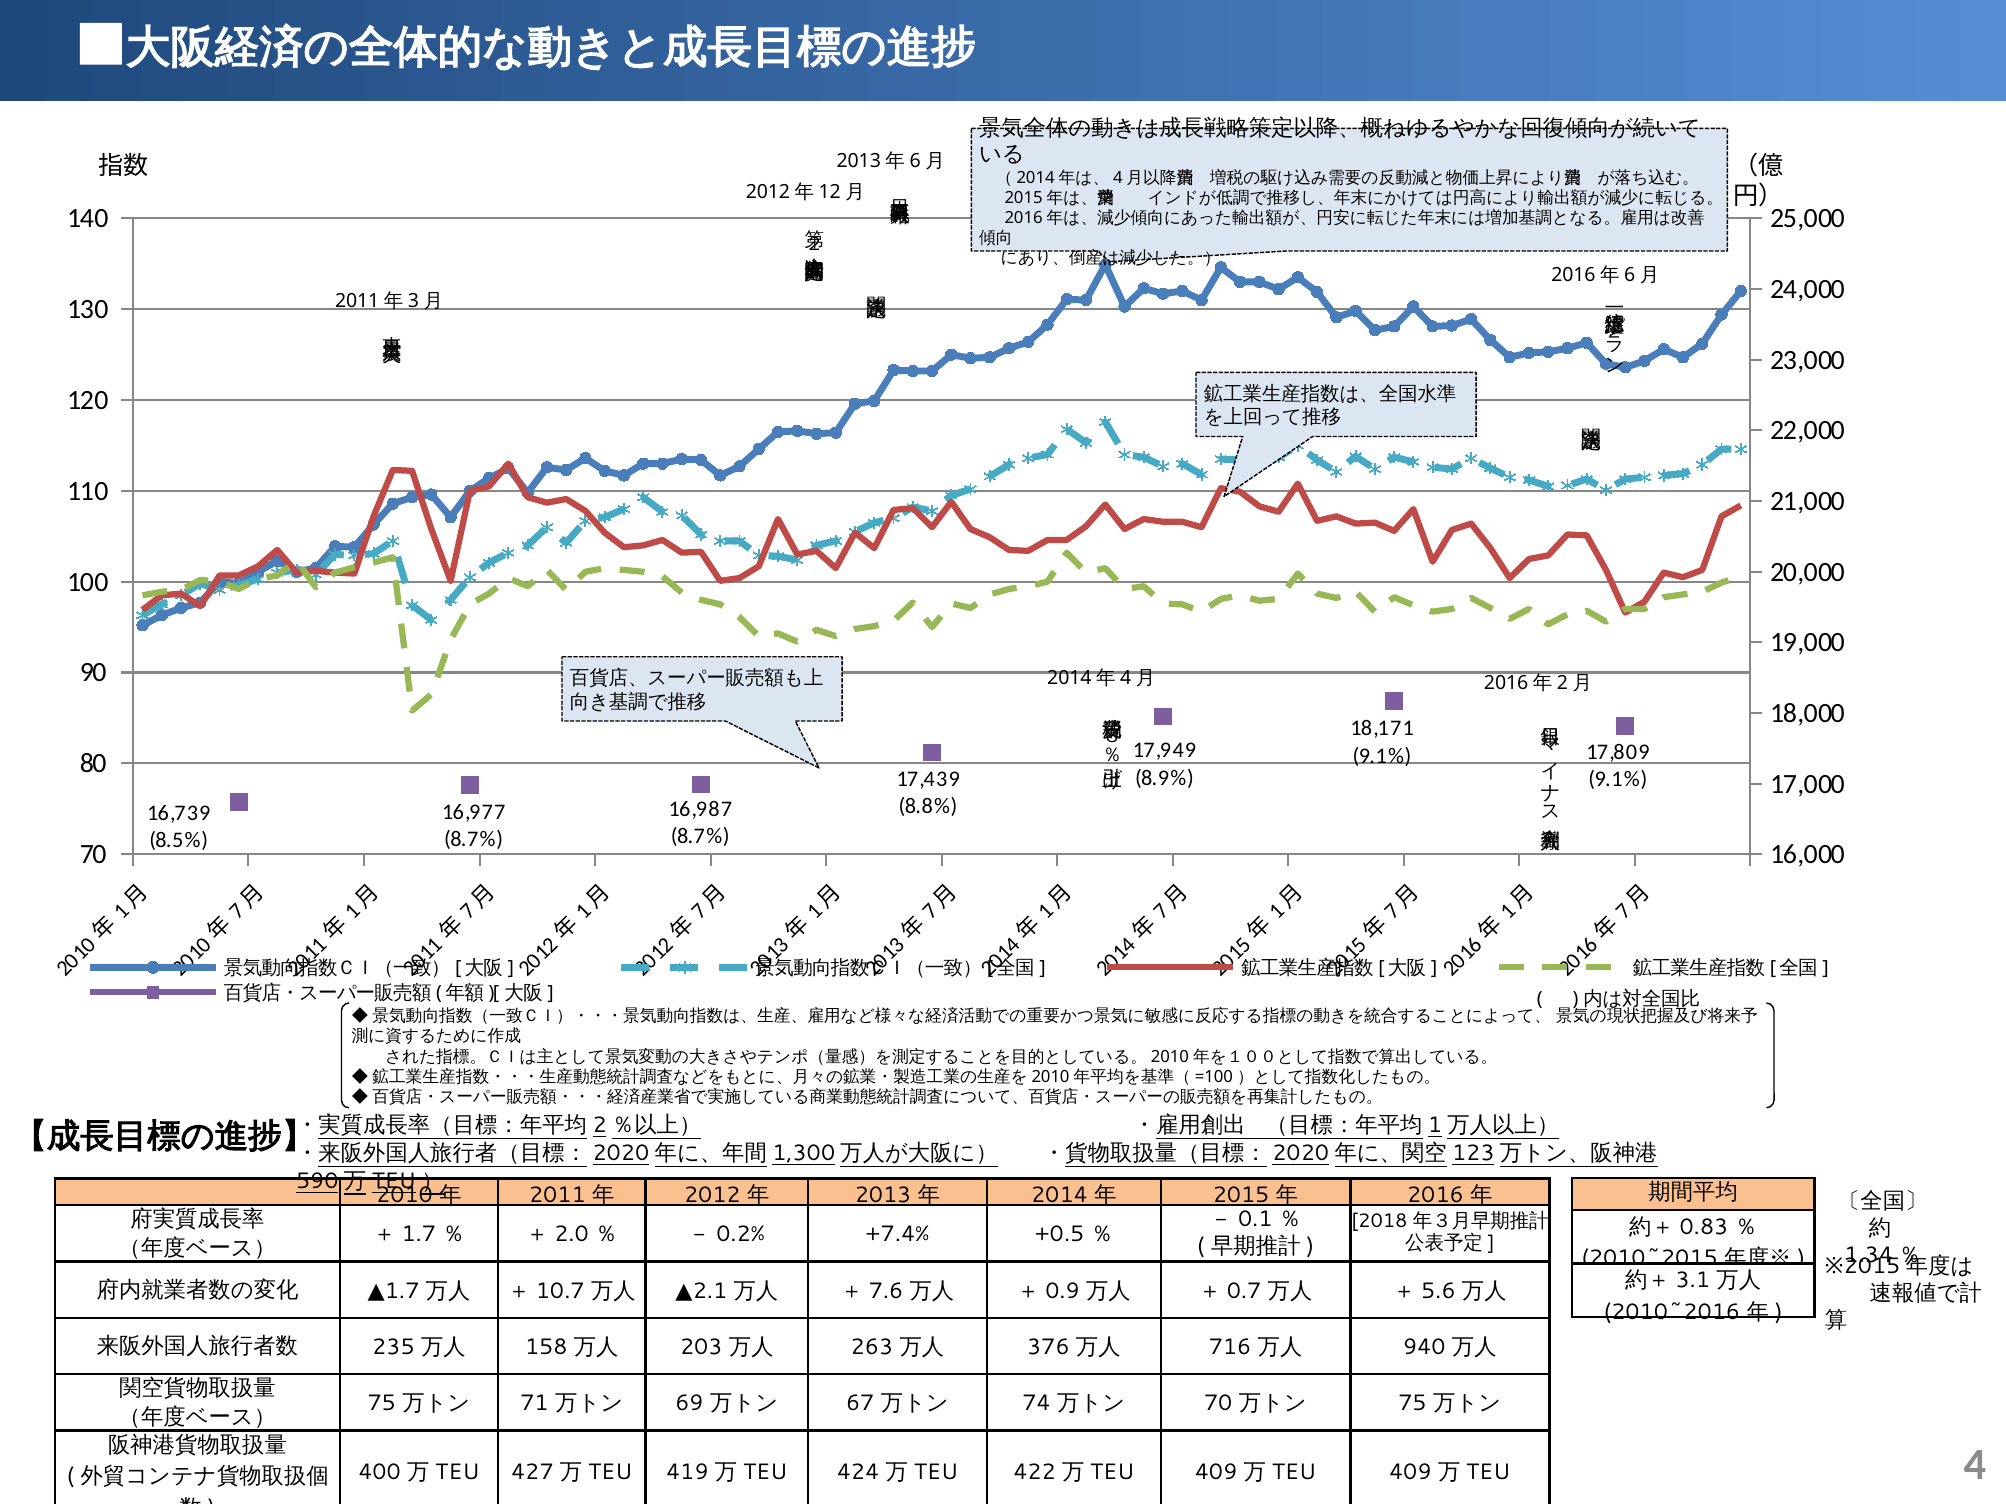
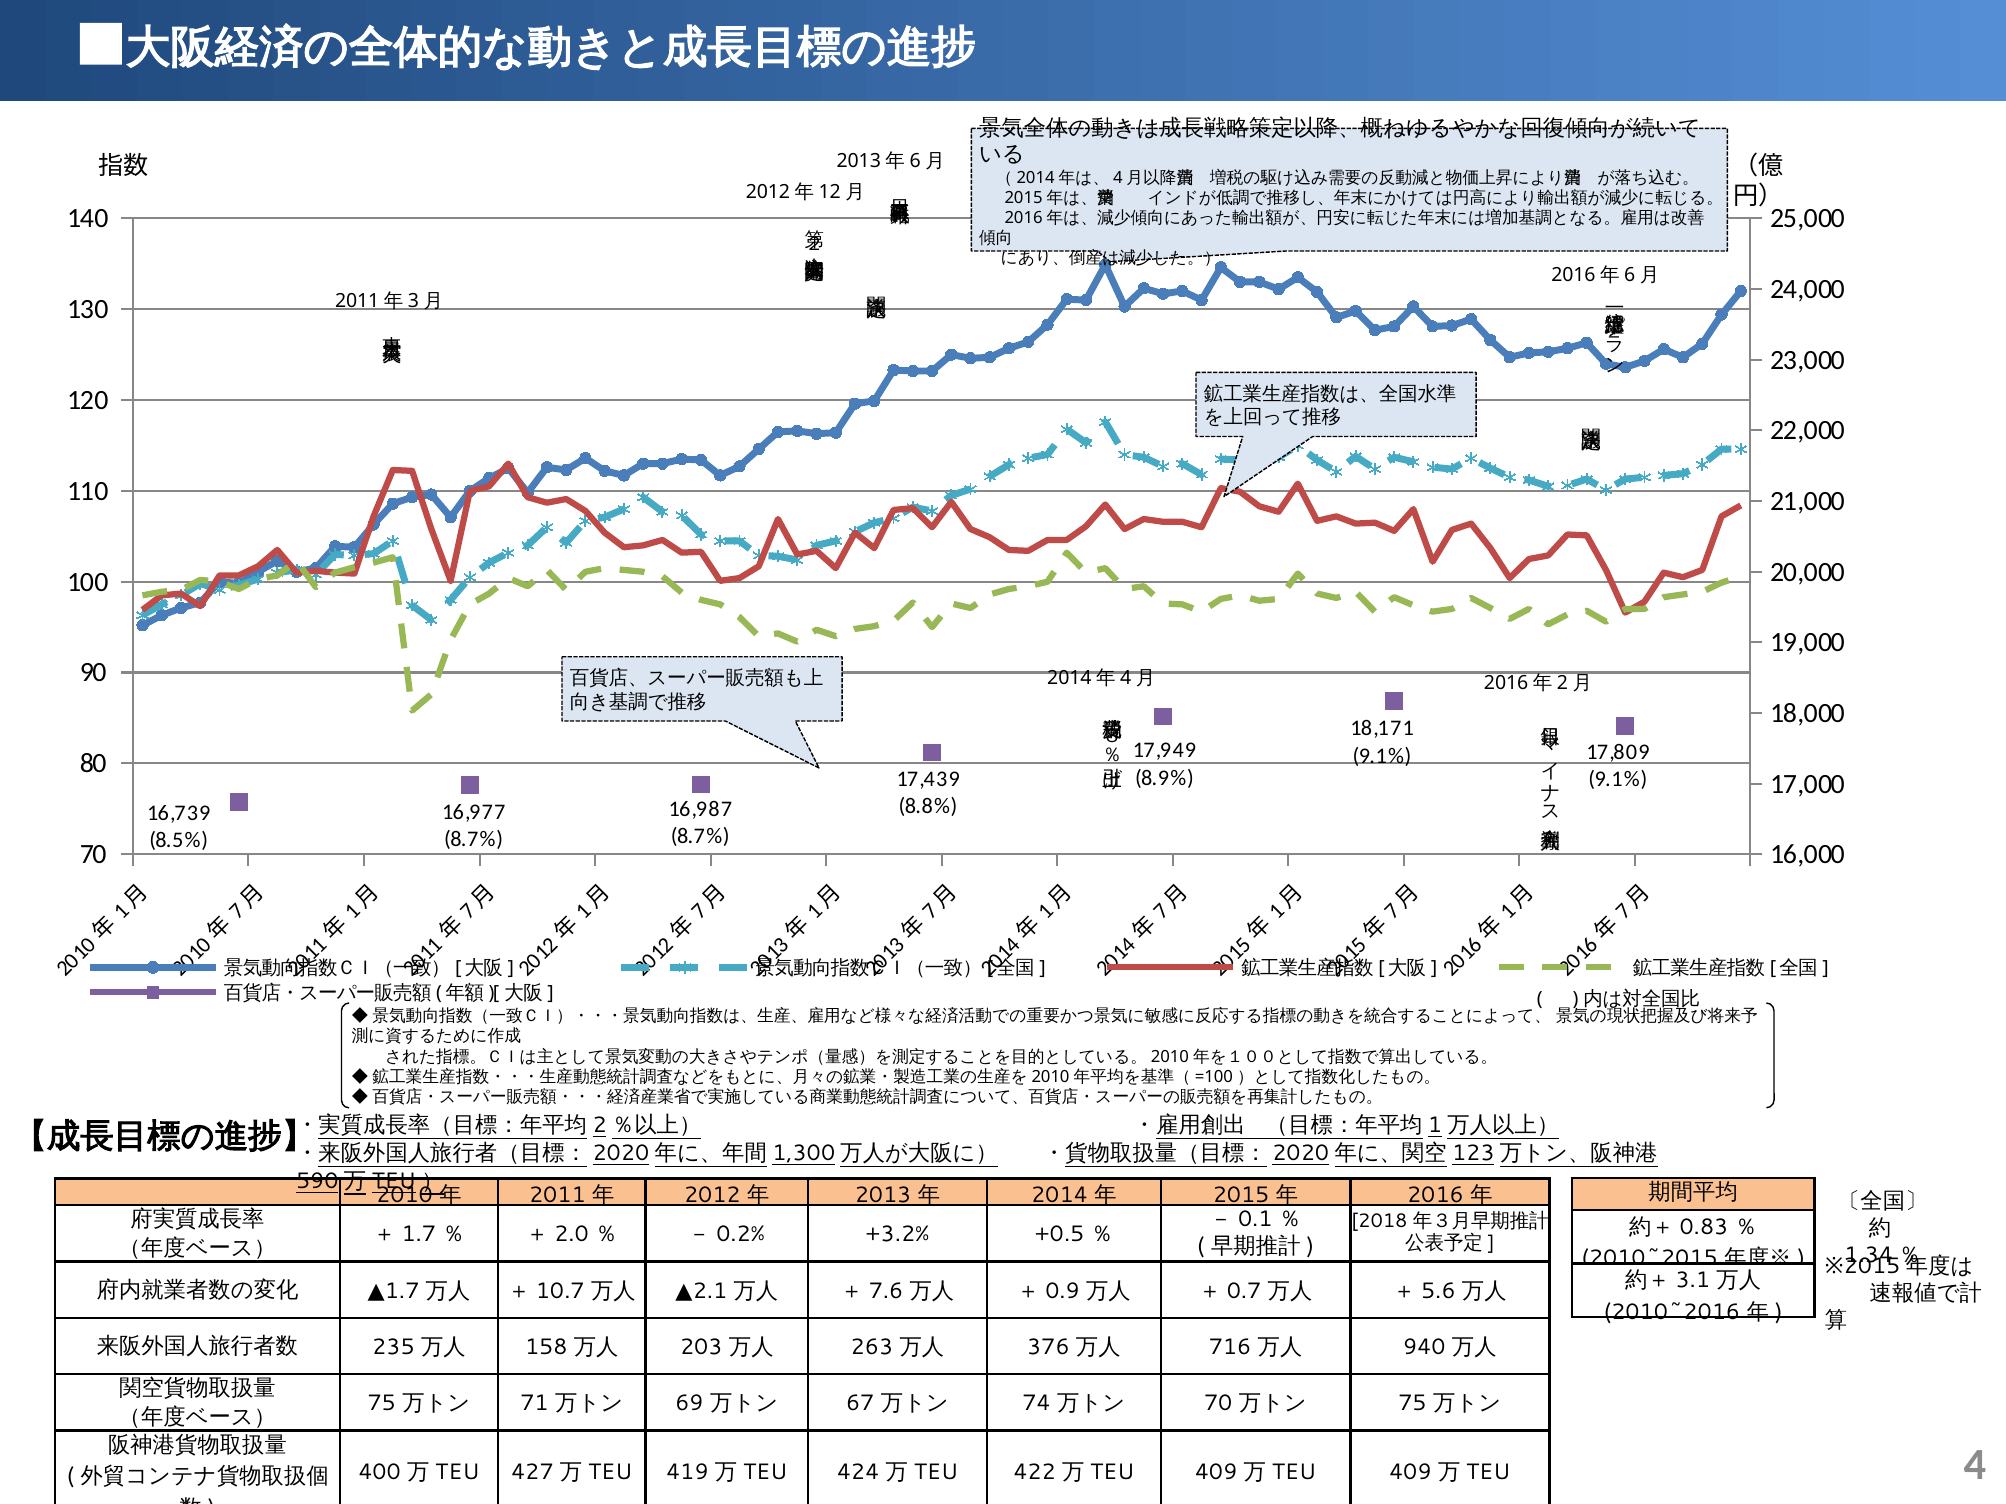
+7.4%: +7.4% -> +3.2% (898, 1235)
